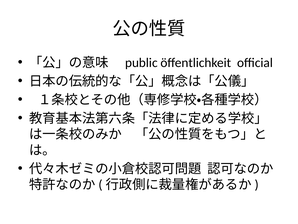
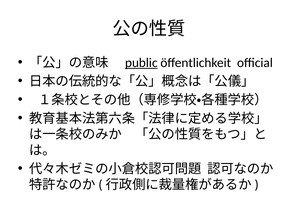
public underline: none -> present (141, 63)
